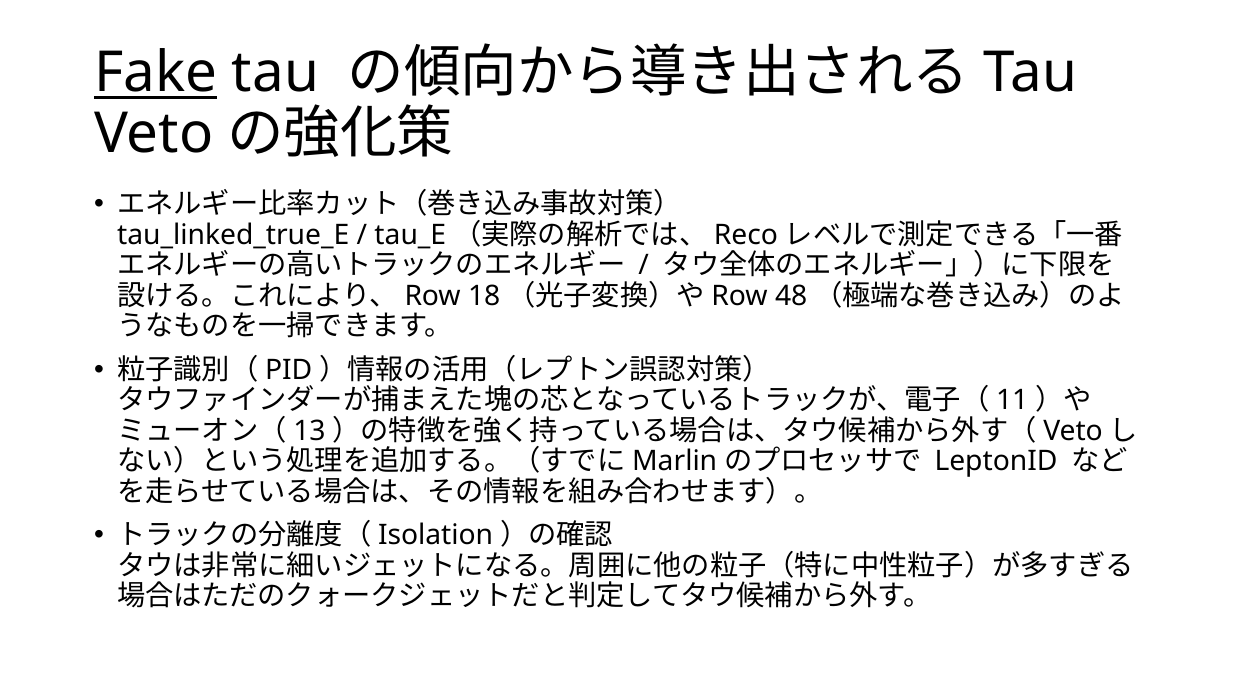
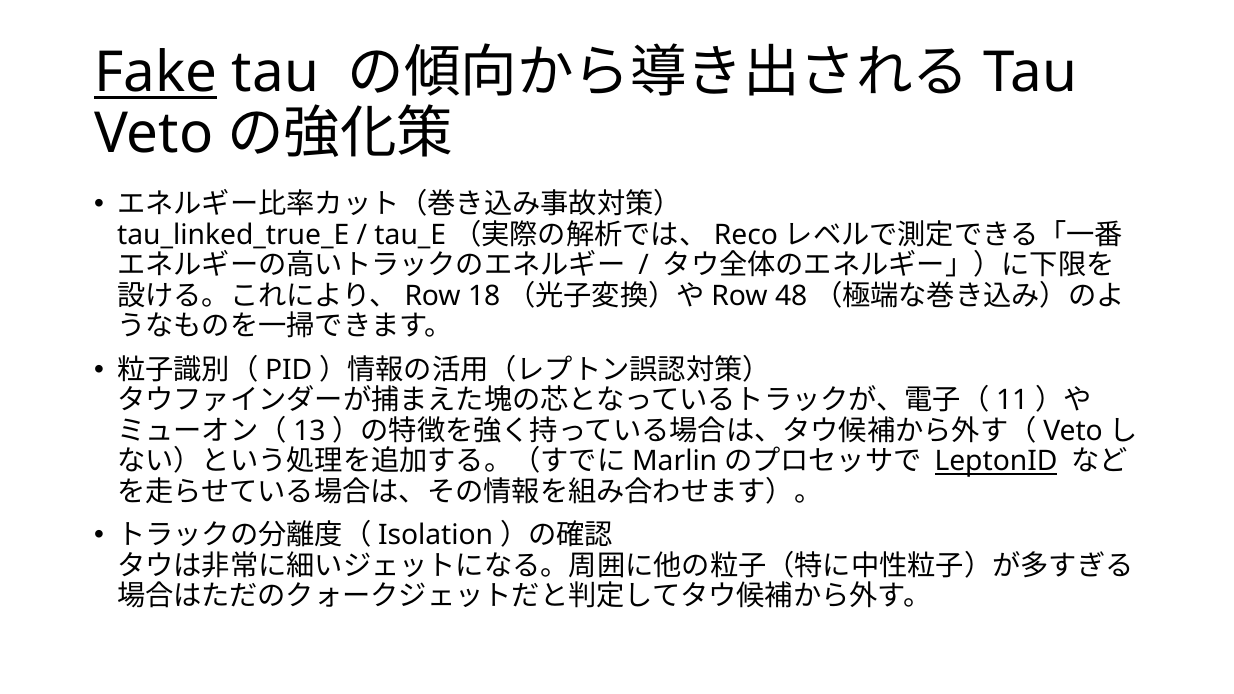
LeptonID underline: none -> present (996, 462)
